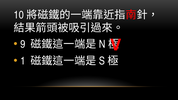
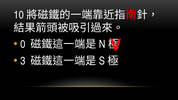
9: 9 -> 0 (23, 44)
1: 1 -> 3 (23, 61)
